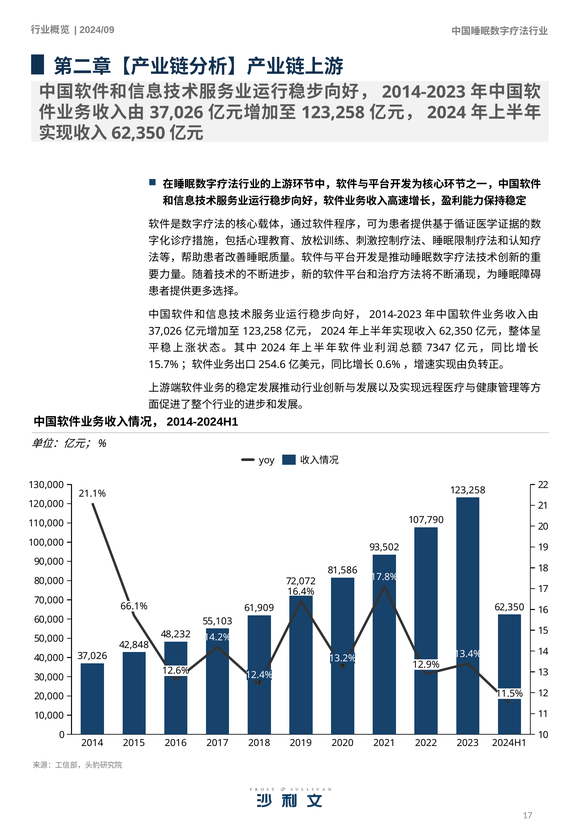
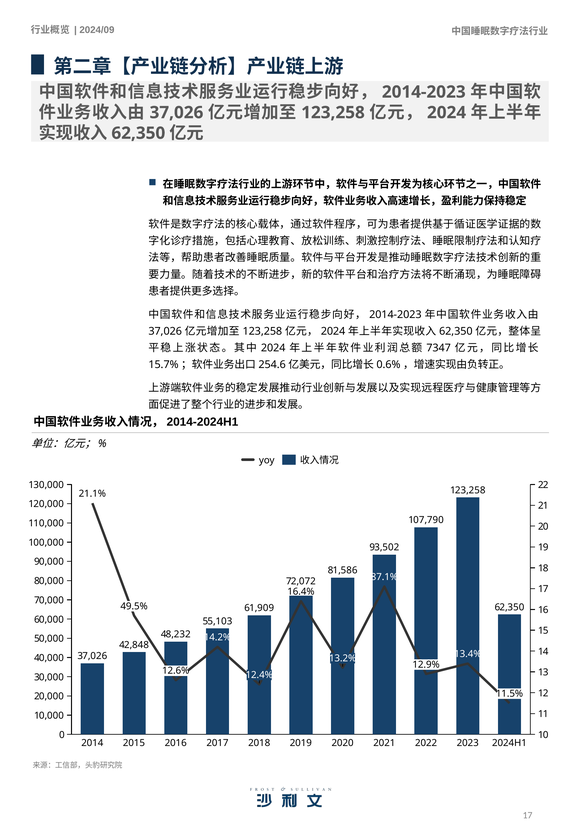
17.8%: 17.8% -> 87.1% (384, 578)
66.1%: 66.1% -> 49.5% (134, 607)
